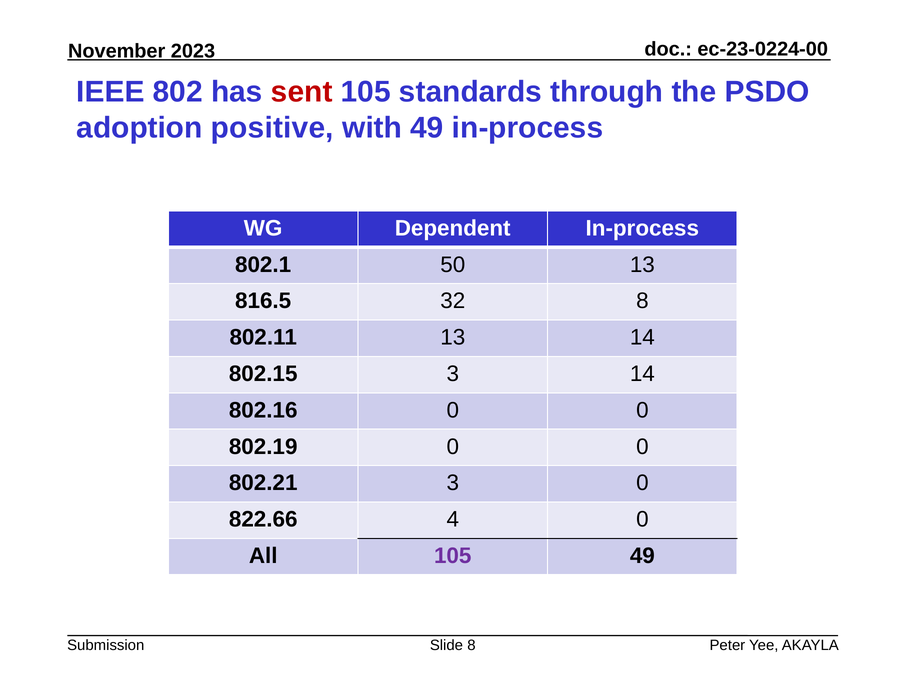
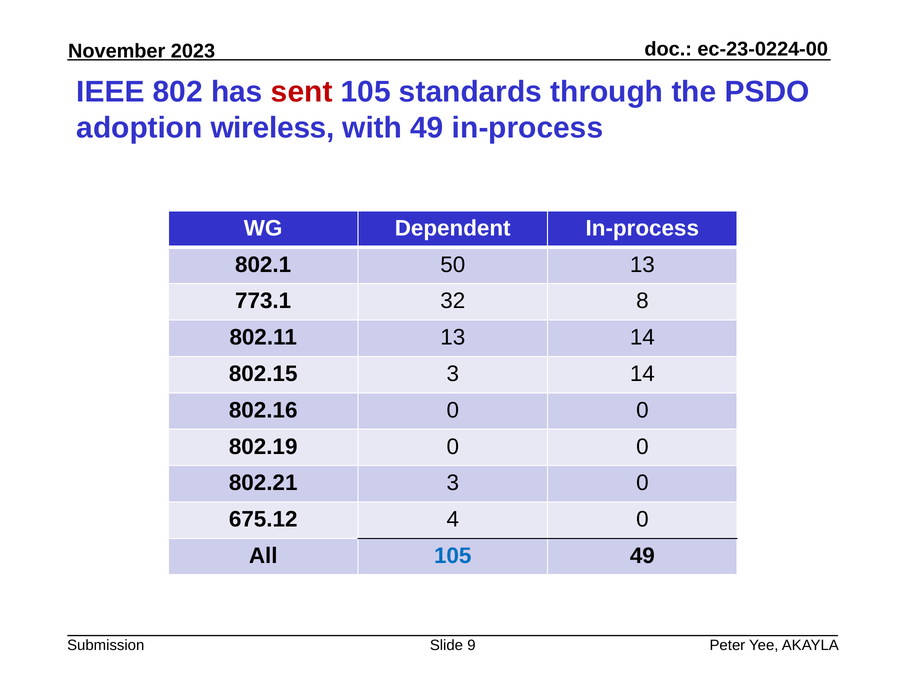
positive: positive -> wireless (273, 128)
816.5: 816.5 -> 773.1 (263, 301)
822.66: 822.66 -> 675.12 (263, 520)
105 colour: purple -> blue (453, 556)
Slide 8: 8 -> 9 (471, 646)
